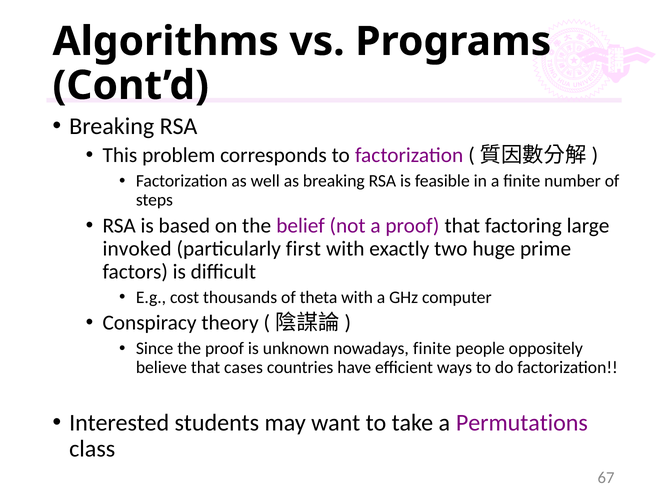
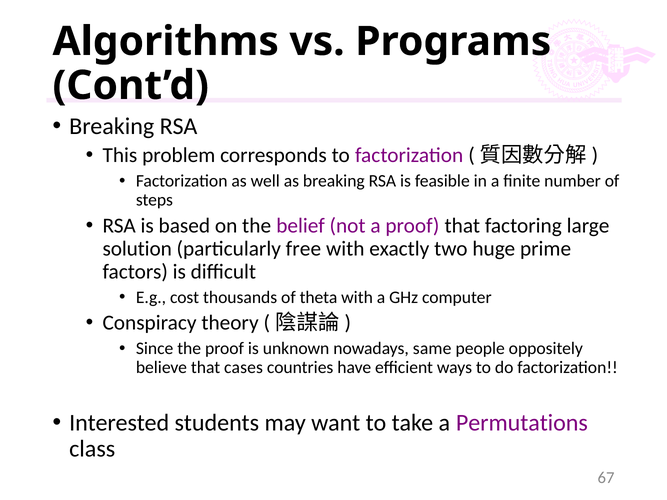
invoked: invoked -> solution (137, 249)
first: first -> free (303, 249)
nowadays finite: finite -> same (432, 349)
